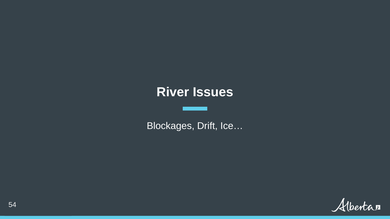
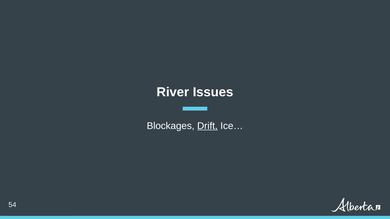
Drift underline: none -> present (207, 126)
